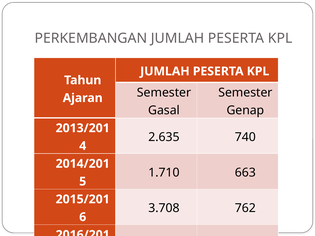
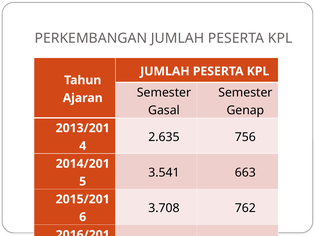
740: 740 -> 756 (245, 137)
1.710: 1.710 -> 3.541 (164, 173)
